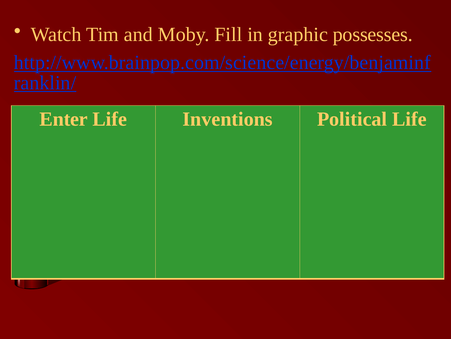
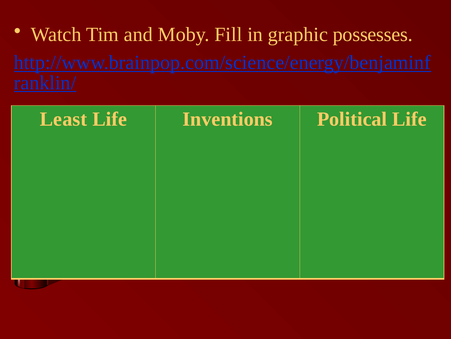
Enter: Enter -> Least (64, 119)
